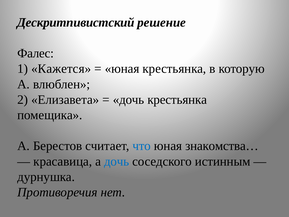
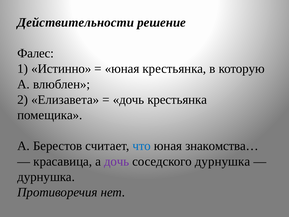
Дескритпивистский: Дескритпивистский -> Действительности (76, 22)
Кажется: Кажется -> Истинно (61, 69)
дочь colour: blue -> purple (117, 161)
соседского истинным: истинным -> дурнушка (223, 161)
